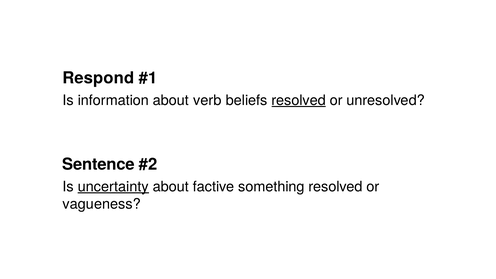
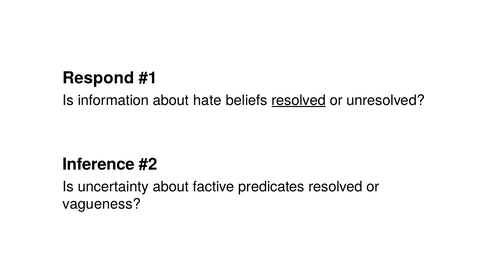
verb: verb -> hate (207, 100)
Sentence: Sentence -> Inference (98, 164)
uncertainty underline: present -> none (113, 187)
something: something -> predicates (271, 187)
